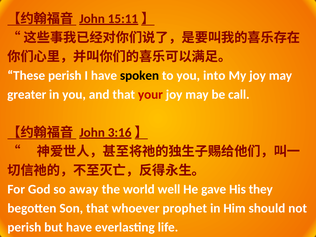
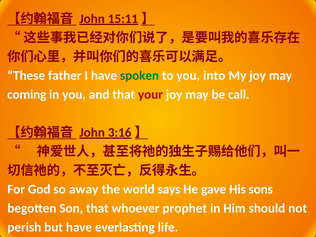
These perish: perish -> father (65, 76)
spoken colour: black -> green (140, 76)
greater: greater -> coming (27, 95)
well: well -> says (169, 189)
they: they -> sons (261, 189)
